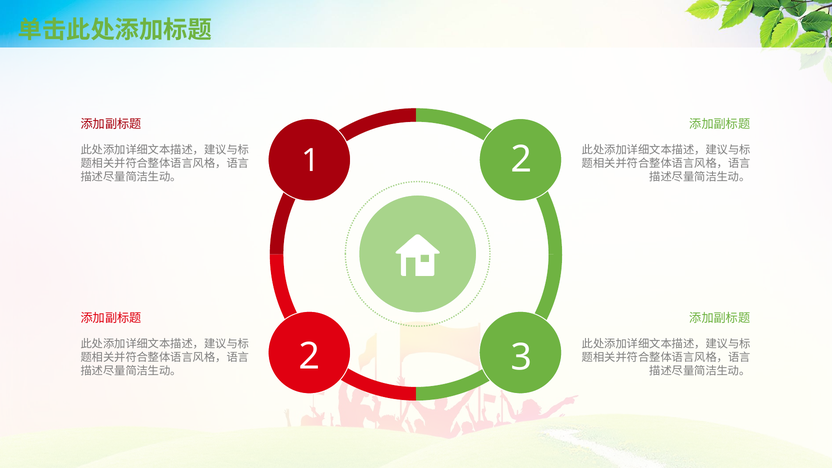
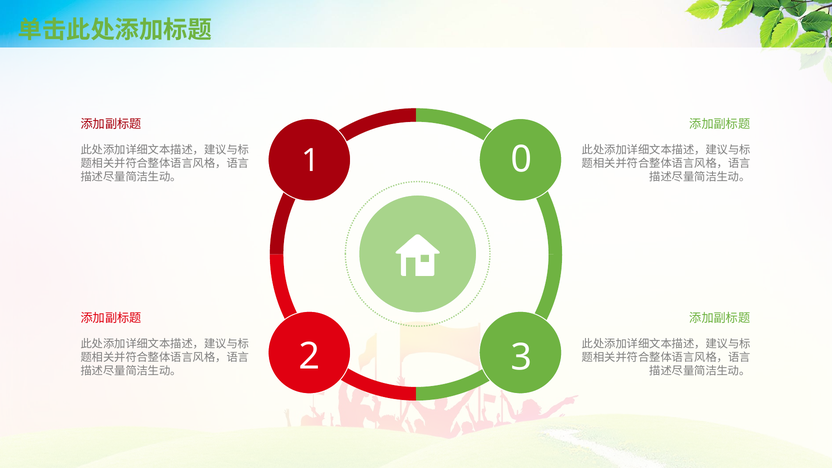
1 2: 2 -> 0 (522, 160)
